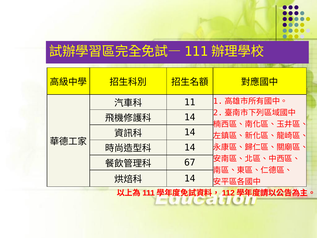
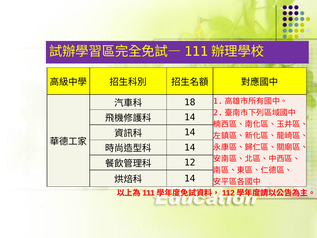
11: 11 -> 18 (190, 102)
67: 67 -> 12 (190, 162)
